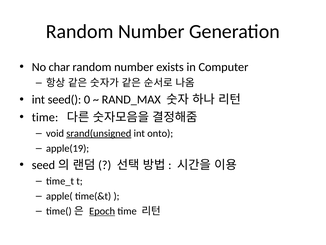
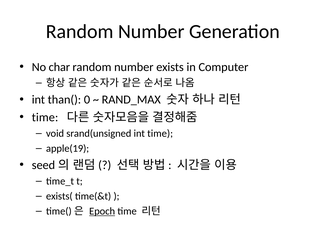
seed(: seed( -> than( (64, 99)
srand(unsigned underline: present -> none (99, 133)
int onto: onto -> time (160, 133)
apple(: apple( -> exists( (59, 196)
